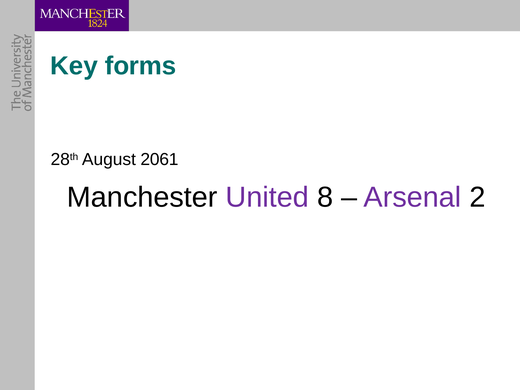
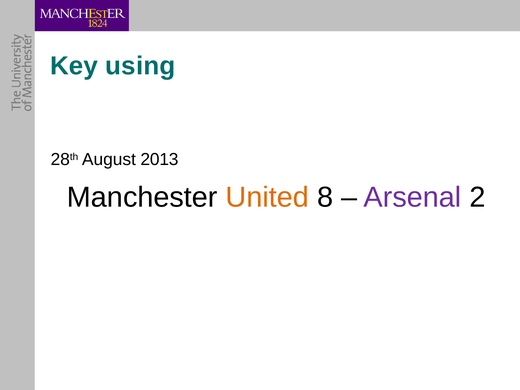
forms: forms -> using (140, 66)
2061: 2061 -> 2013 (159, 160)
United colour: purple -> orange (267, 197)
